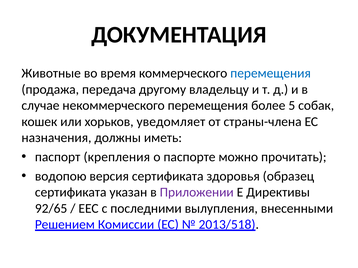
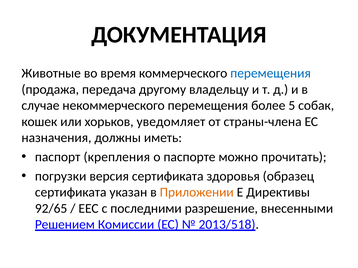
водопою: водопою -> погрузки (61, 177)
Приложении colour: purple -> orange (197, 193)
вылупления: вылупления -> разрешение (221, 209)
